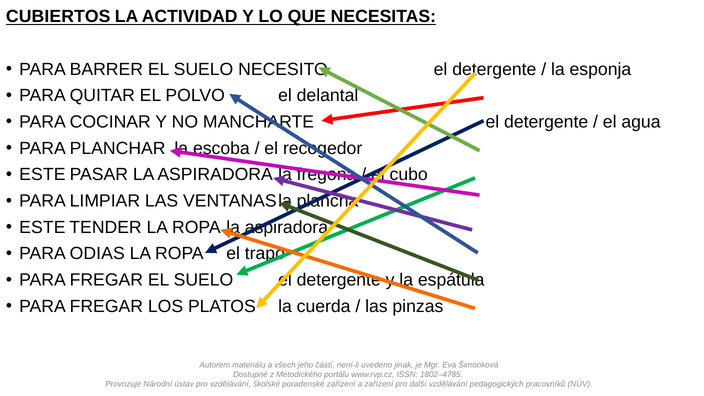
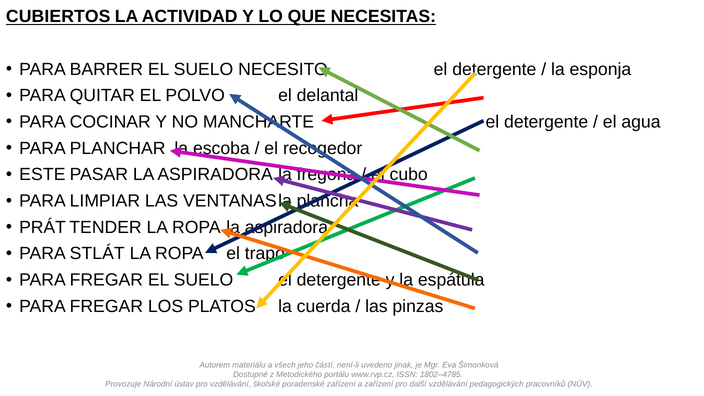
ESTE: ESTE -> PRÁT (43, 227)
ODIAS: ODIAS -> STLÁT (97, 254)
